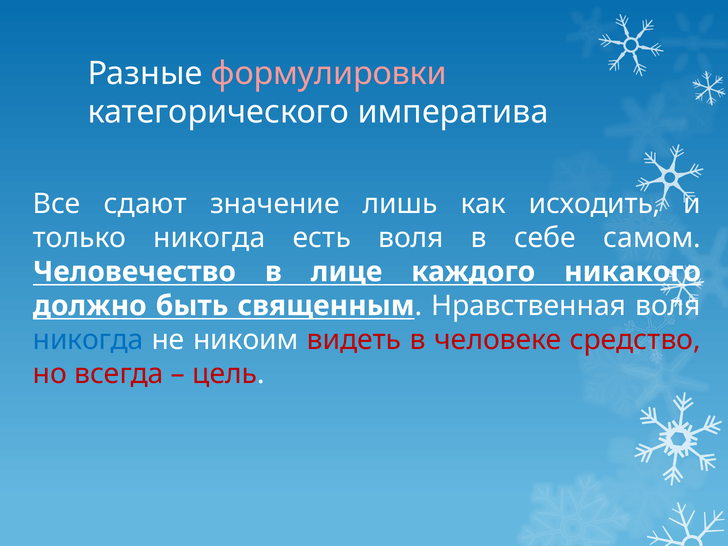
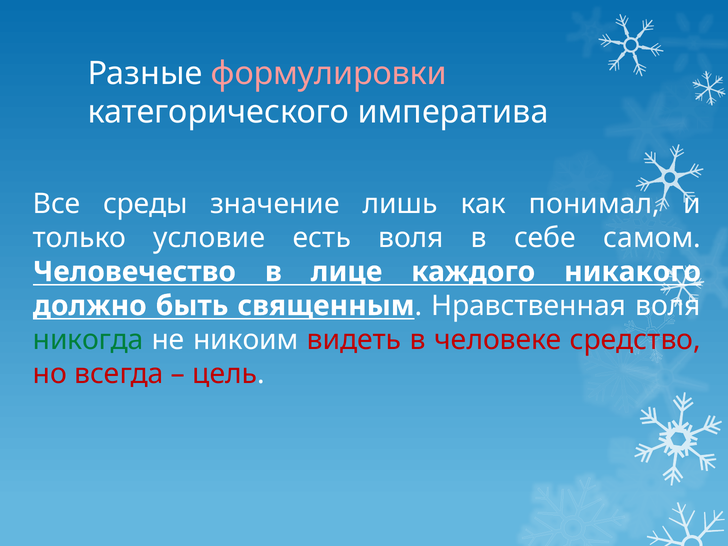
сдают: сдают -> среды (145, 204)
исходить: исходить -> понимал (594, 204)
только никогда: никогда -> условие (209, 238)
никогда colour: blue -> green (88, 340)
